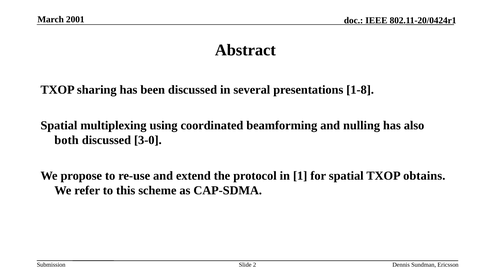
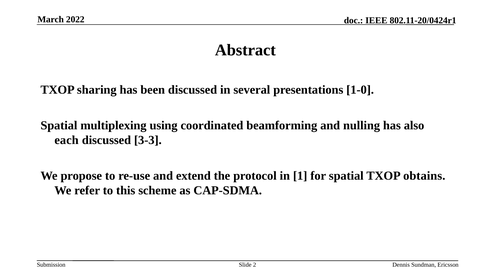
2001: 2001 -> 2022 (75, 20)
1-8: 1-8 -> 1-0 (360, 90)
both: both -> each (67, 140)
3-0: 3-0 -> 3-3 (148, 140)
